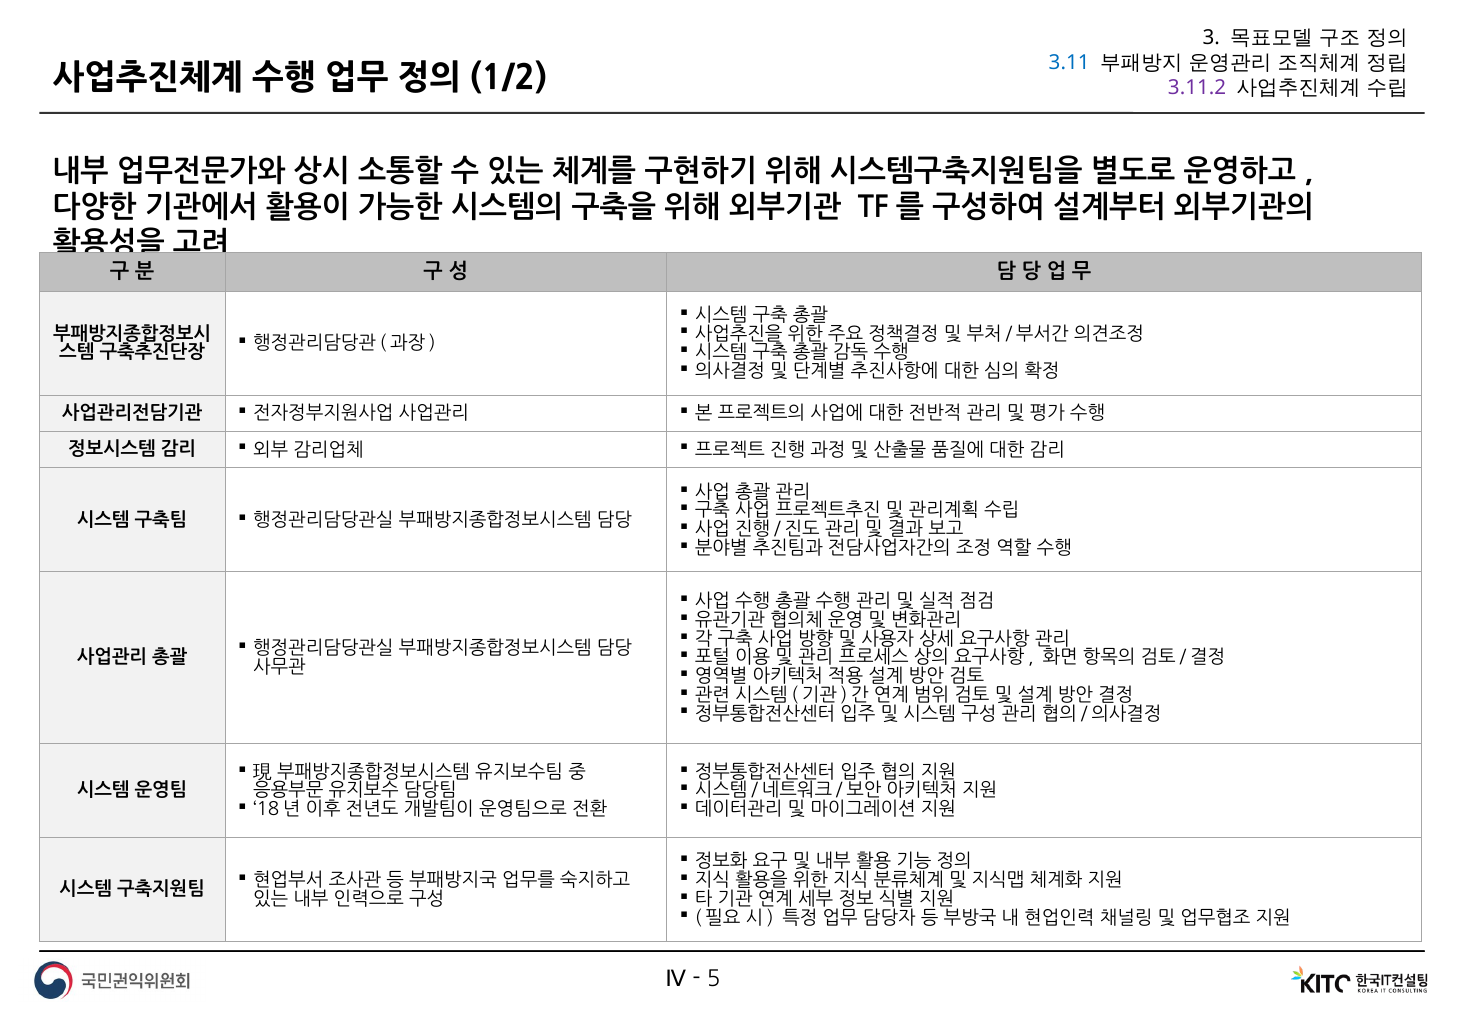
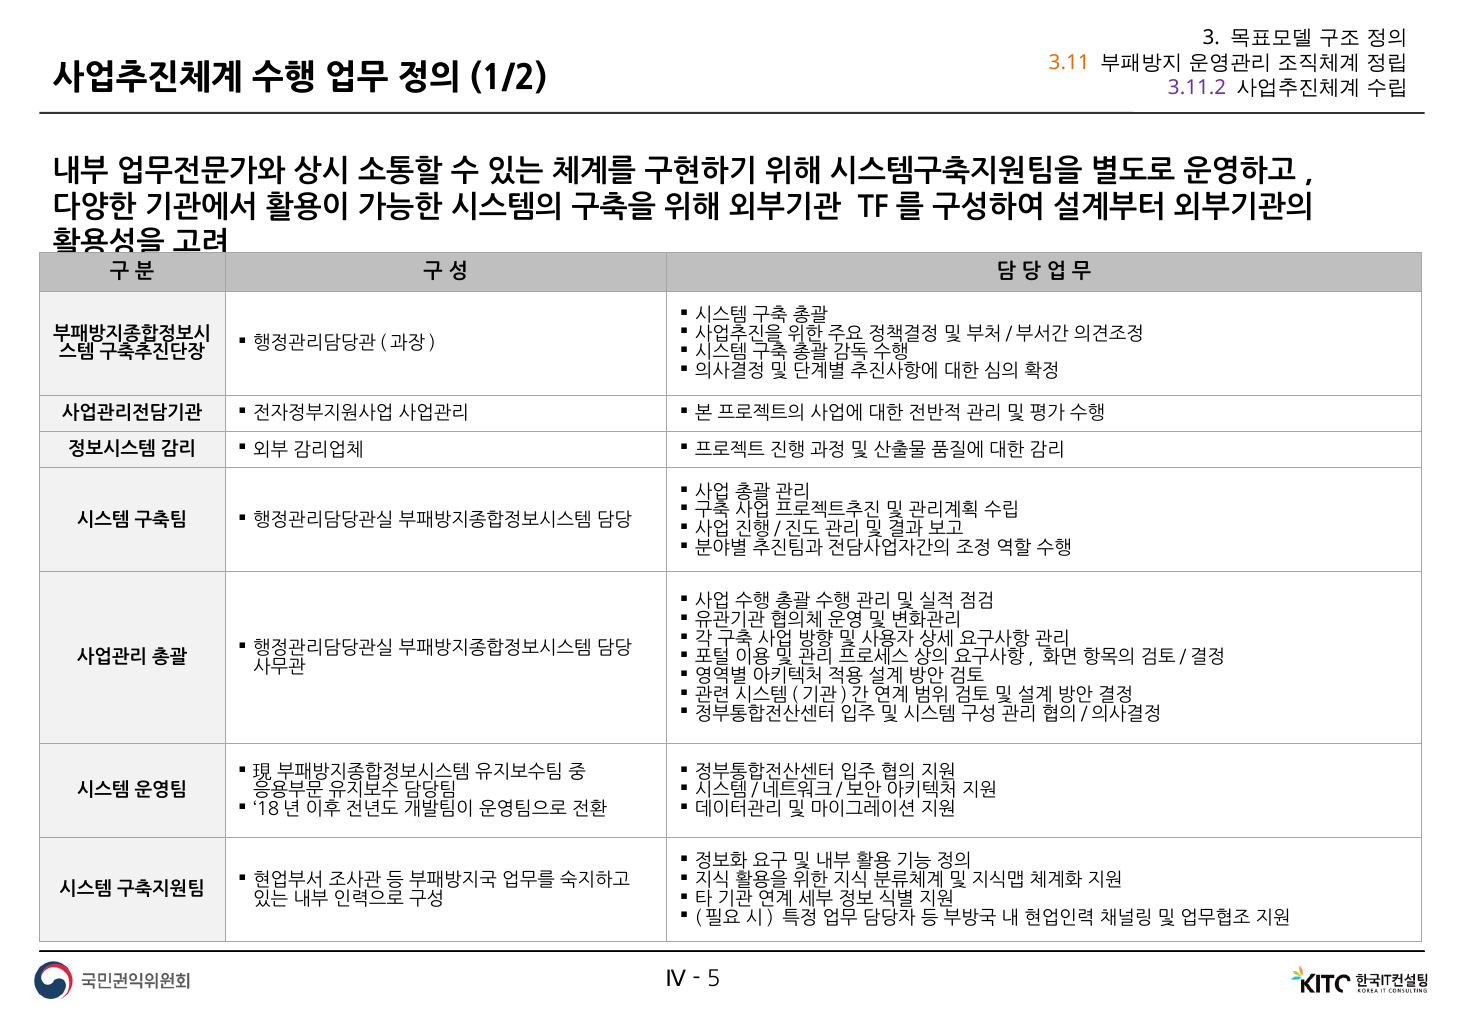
3.11 colour: blue -> orange (1069, 63)
